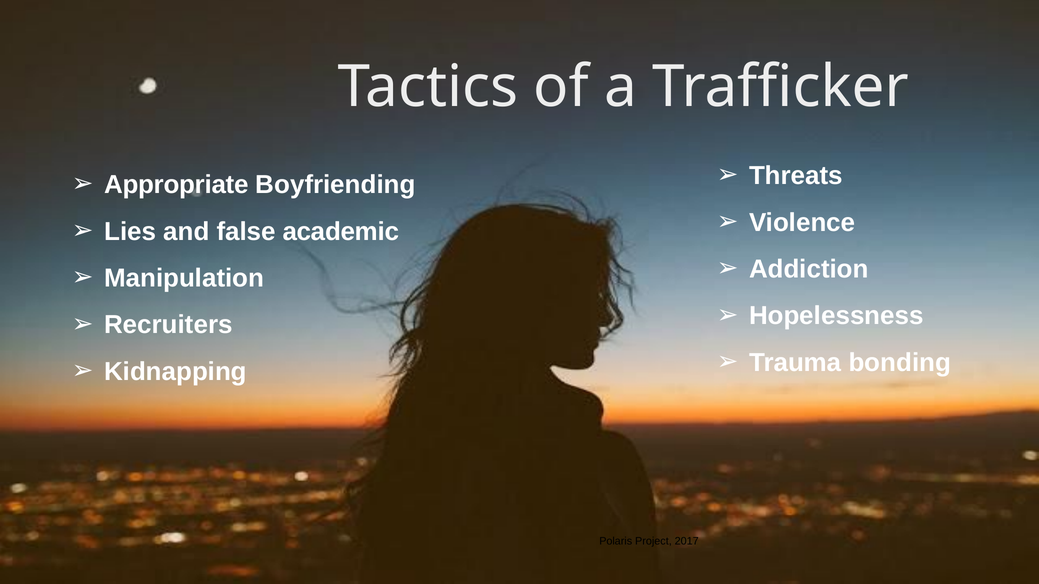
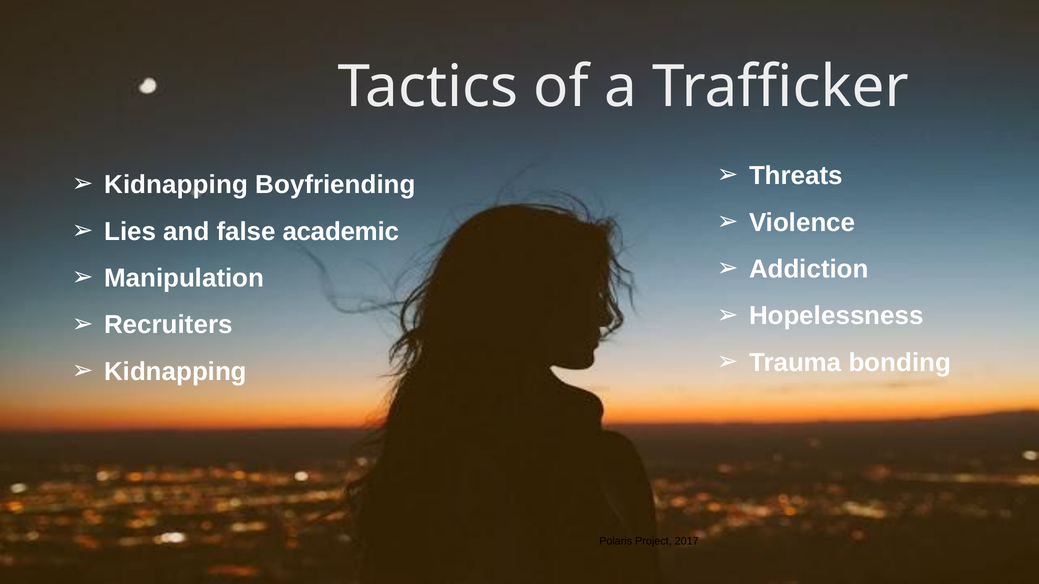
Appropriate: Appropriate -> Kidnapping (176, 185)
